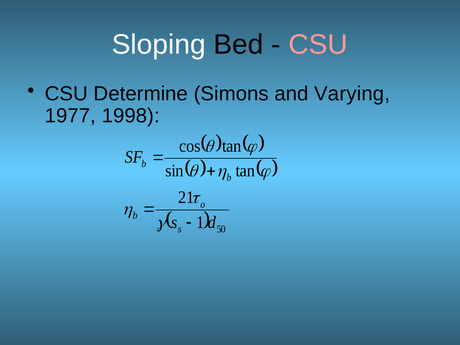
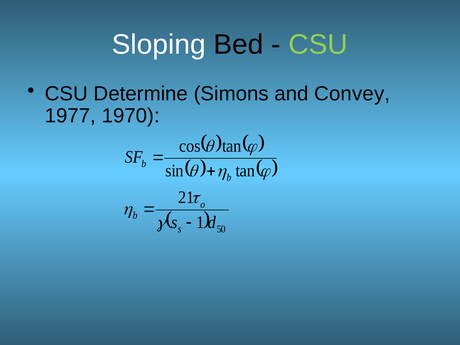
CSU colour: pink -> light green (318, 45)
Varying: Varying -> Convey (352, 94)
1998: 1998 -> 1970 (131, 116)
